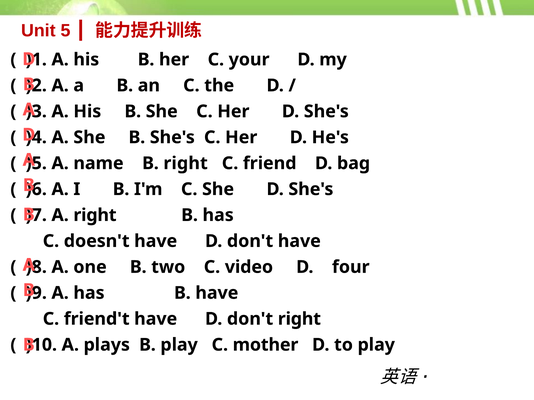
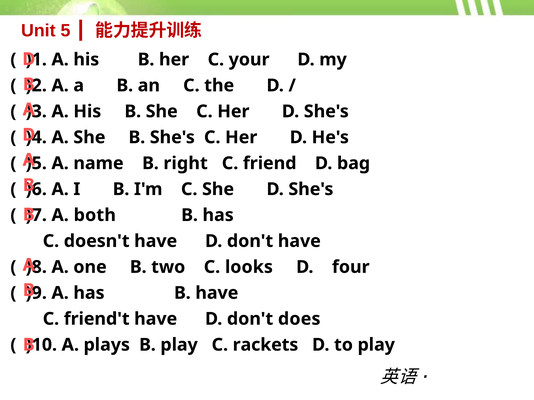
A right: right -> both (95, 215)
video: video -> looks (249, 267)
don't right: right -> does (299, 319)
mother: mother -> rackets (265, 345)
